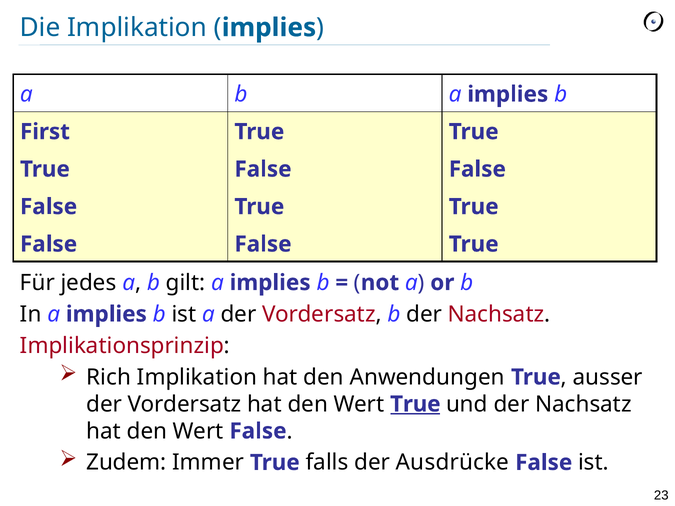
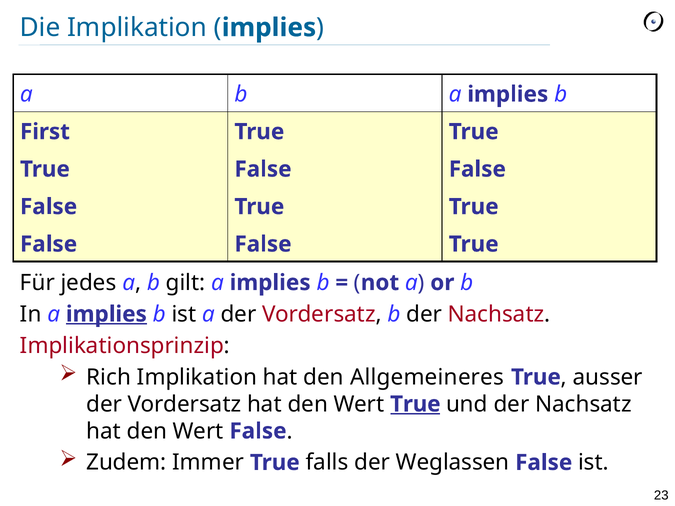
implies underline: none -> present (106, 314)
Anwendungen: Anwendungen -> Allgemeineres (427, 377)
Ausdrücke: Ausdrücke -> Weglassen (453, 463)
